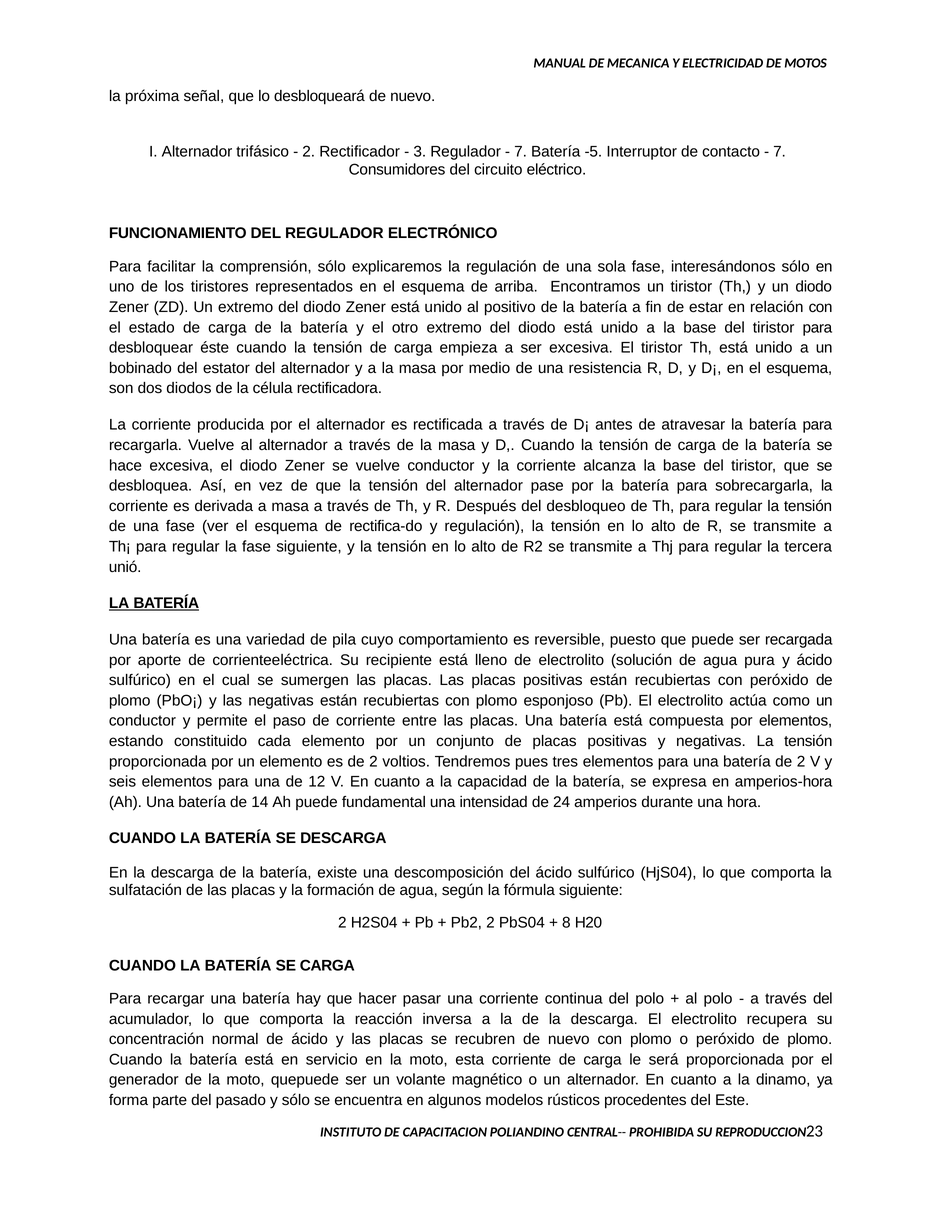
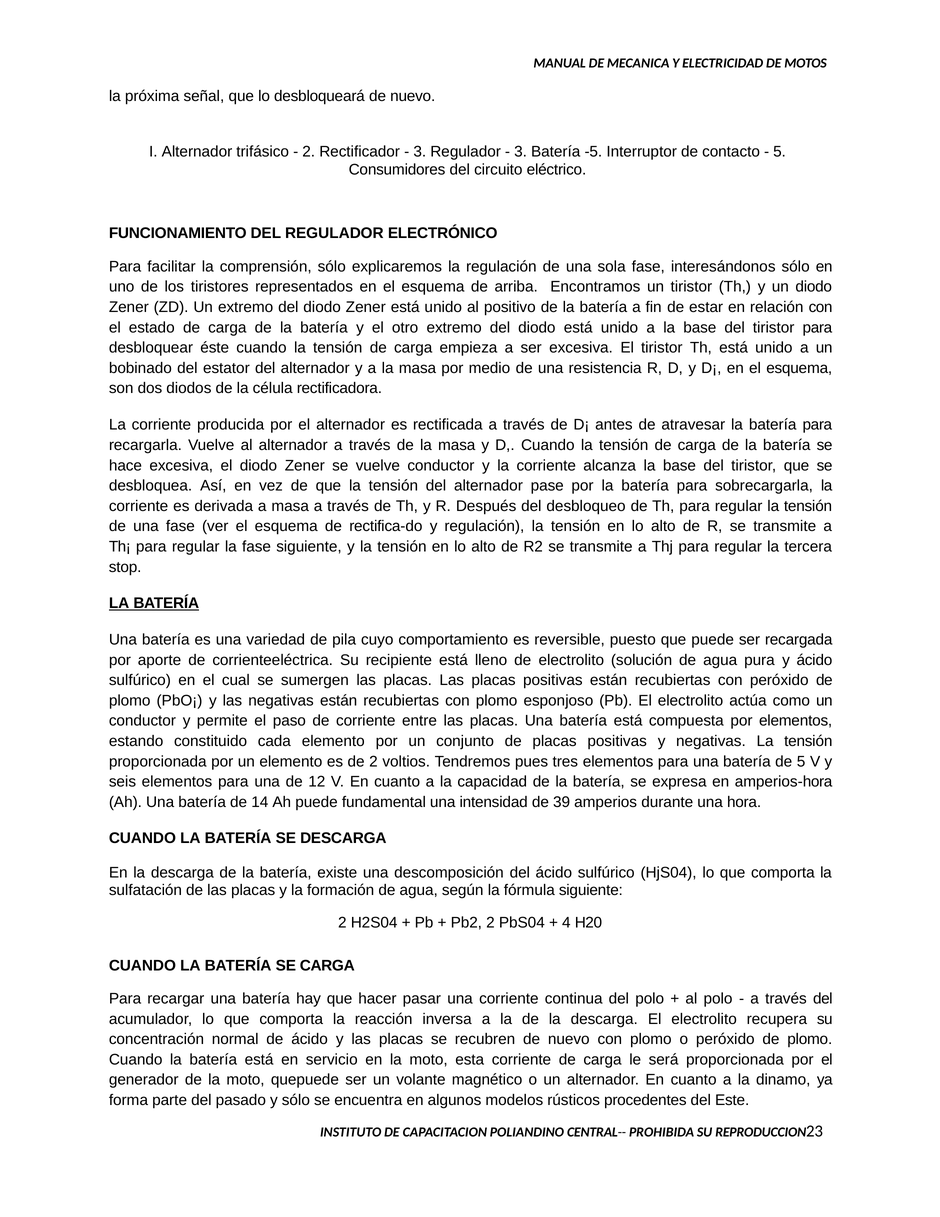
7: 7 -> 3 (521, 152)
7: 7 -> 5 (780, 152)
unió: unió -> stop (125, 567)
batería de 2: 2 -> 5 (801, 761)
24: 24 -> 39 (562, 802)
8: 8 -> 4 (566, 922)
